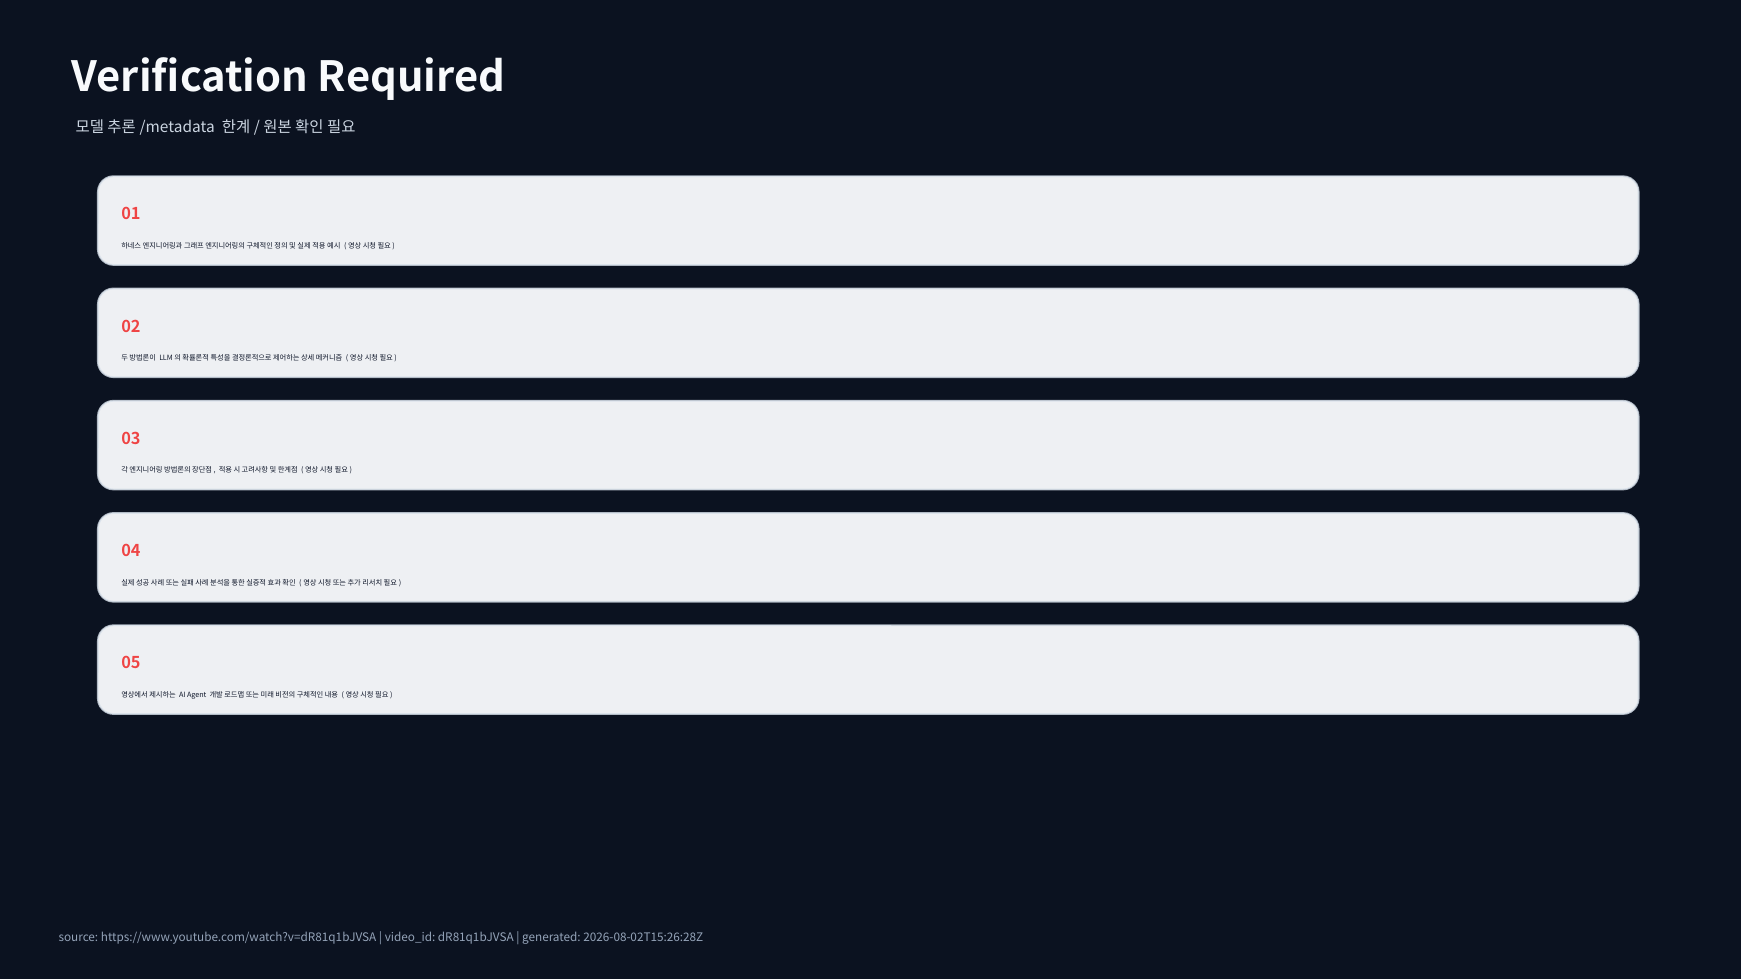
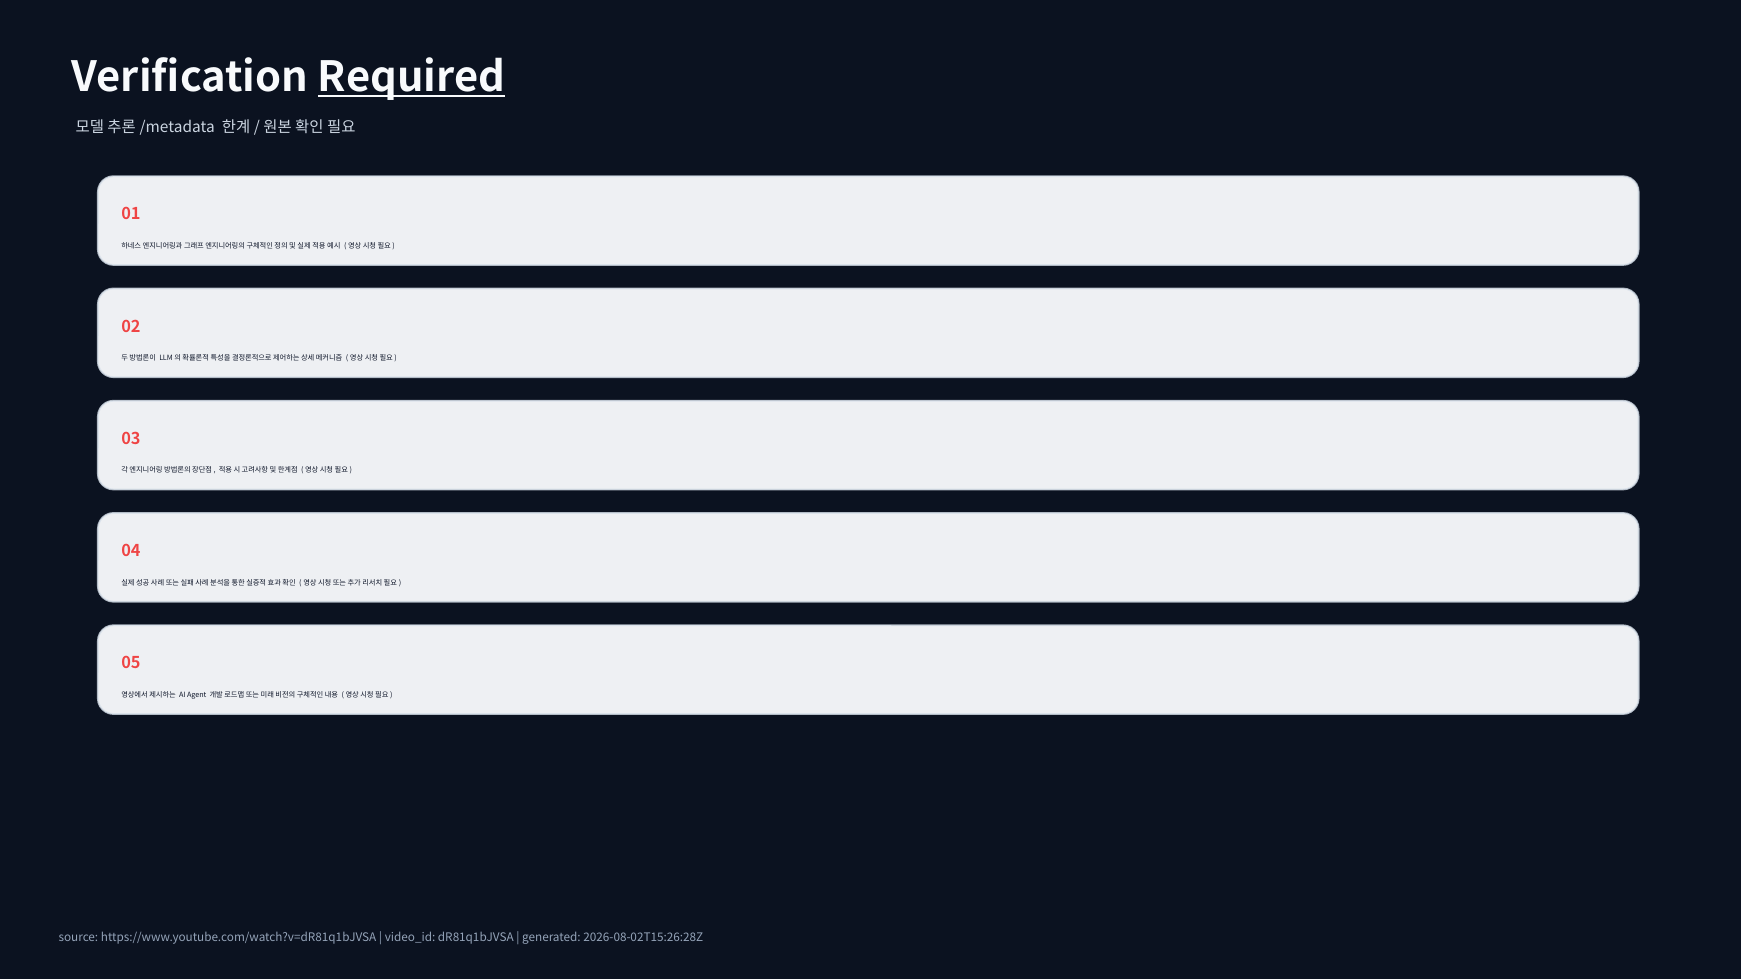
Required underline: none -> present (411, 78)
